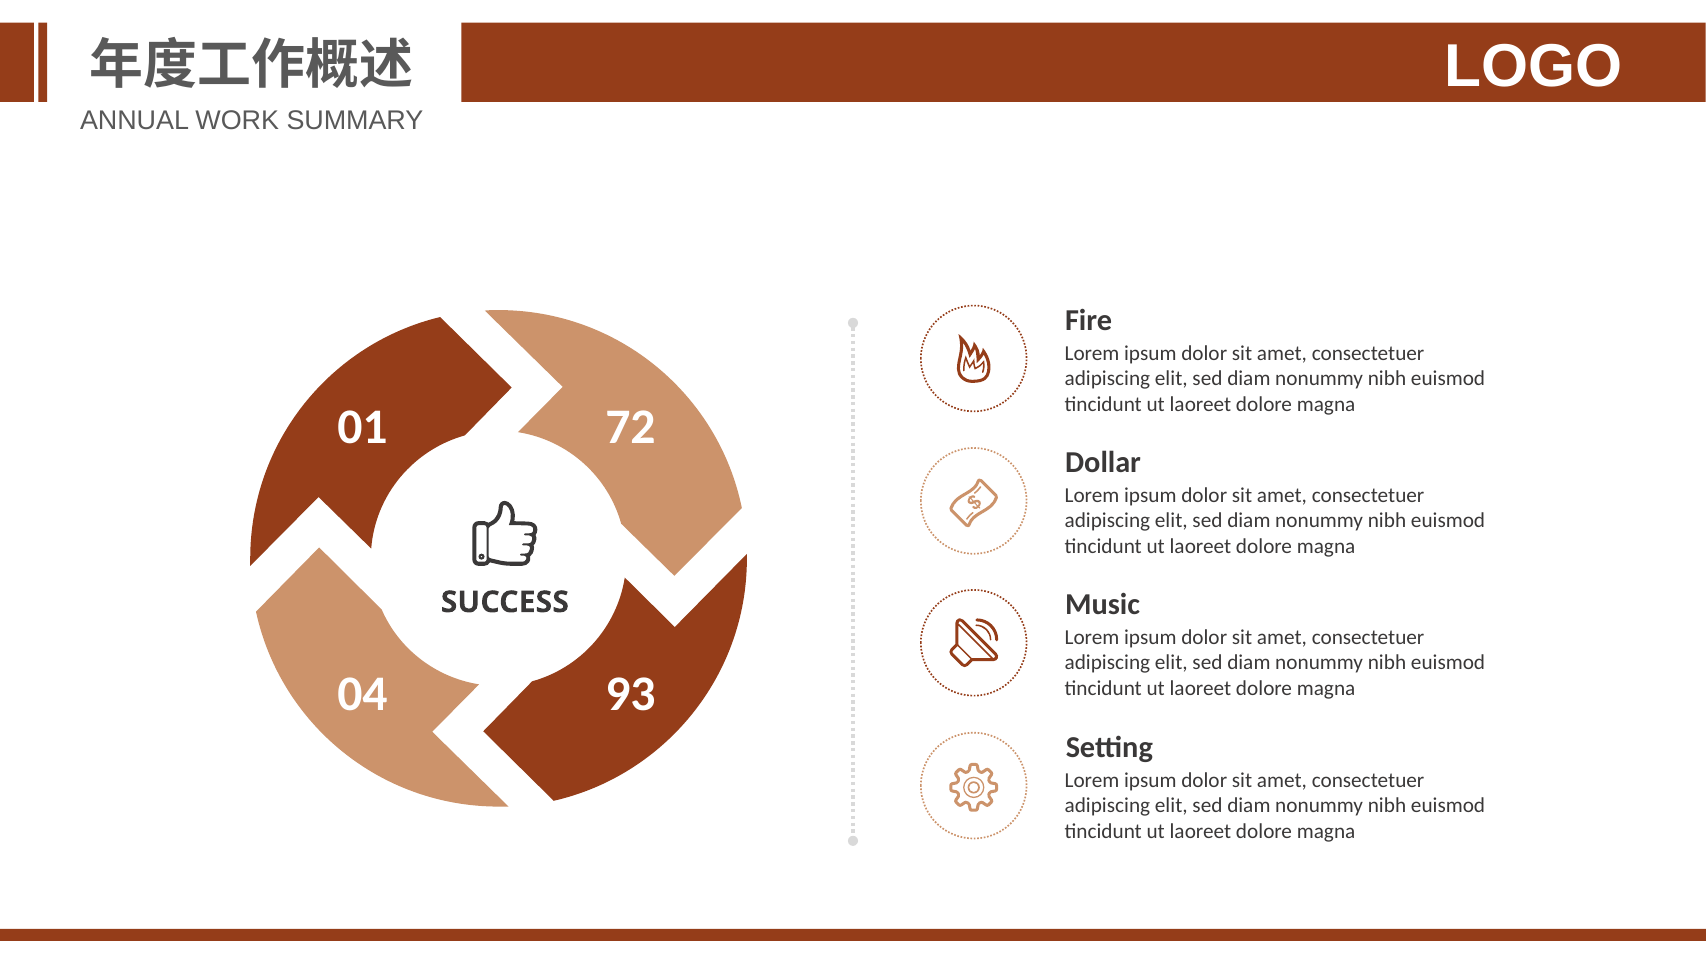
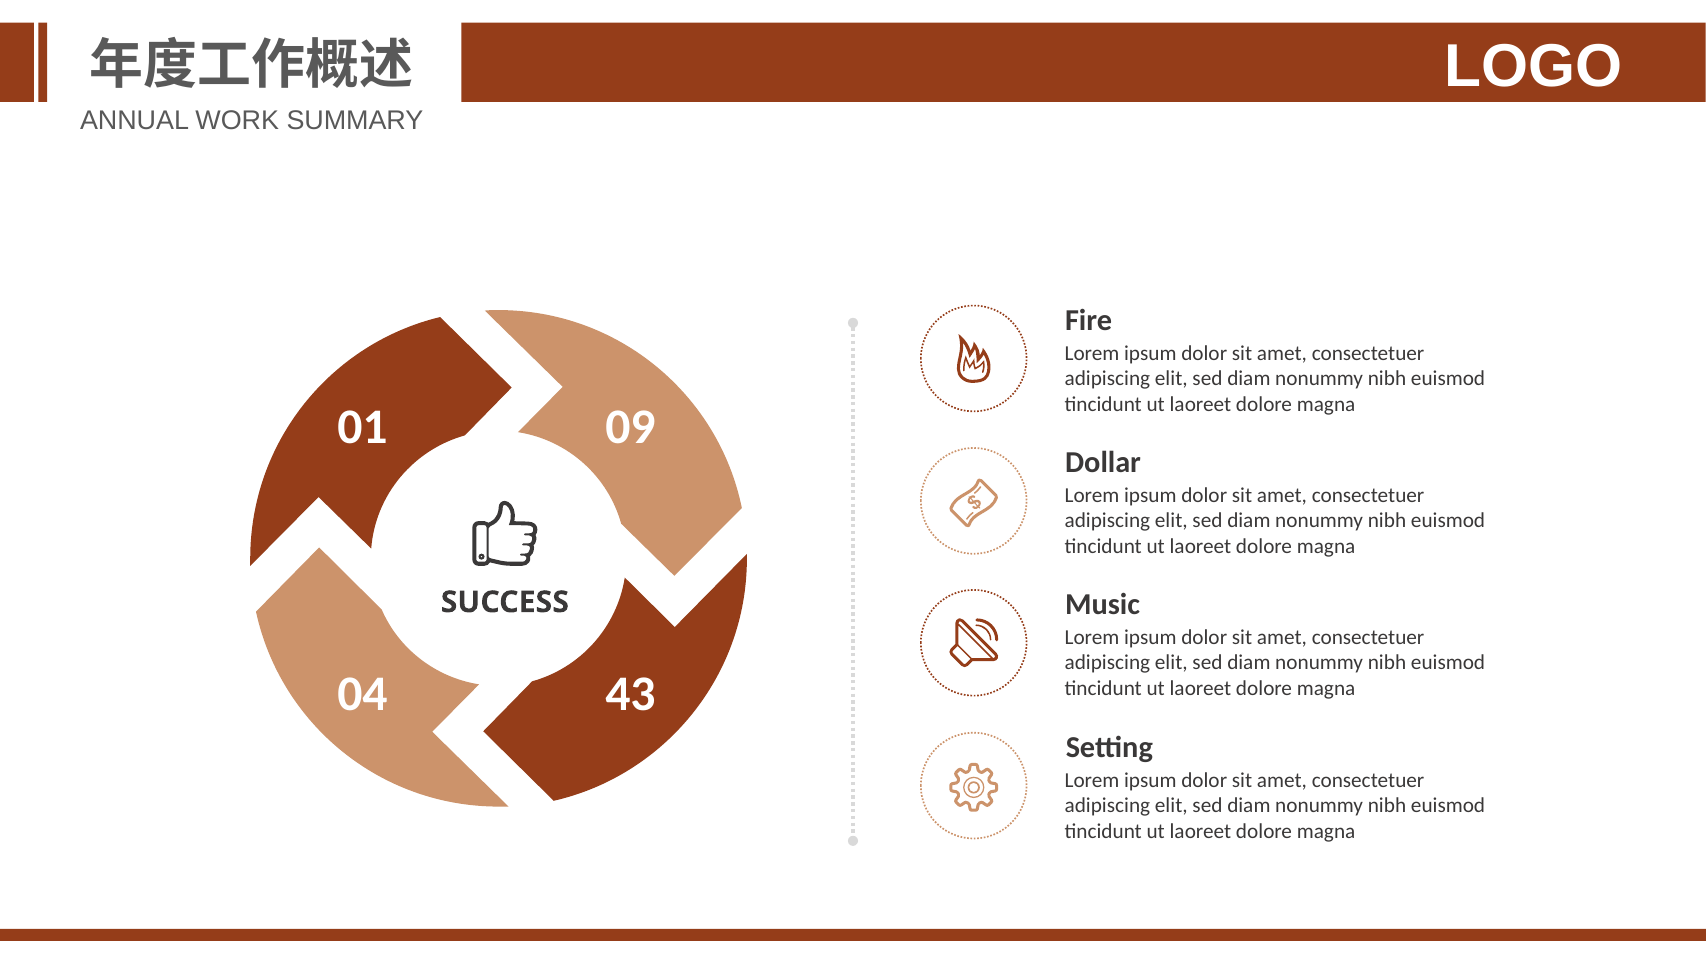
72: 72 -> 09 (631, 427)
93: 93 -> 43 (631, 694)
